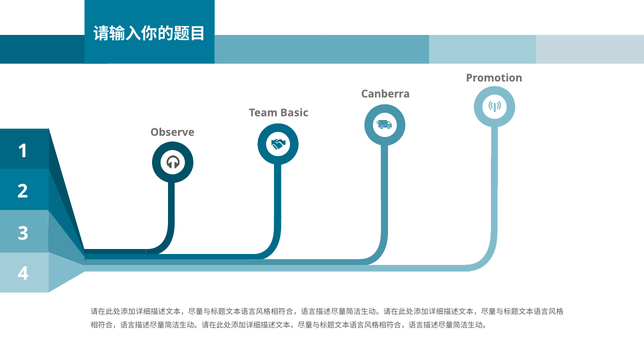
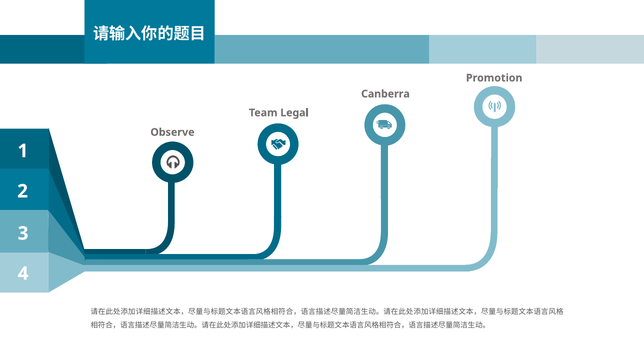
Basic: Basic -> Legal (294, 113)
